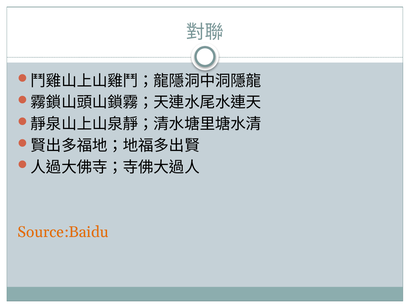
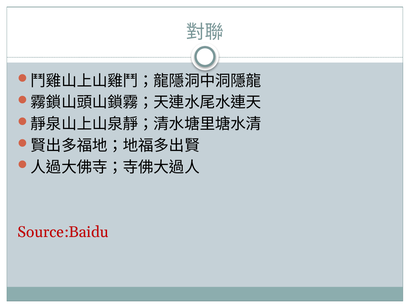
Source:Baidu colour: orange -> red (63, 232)
